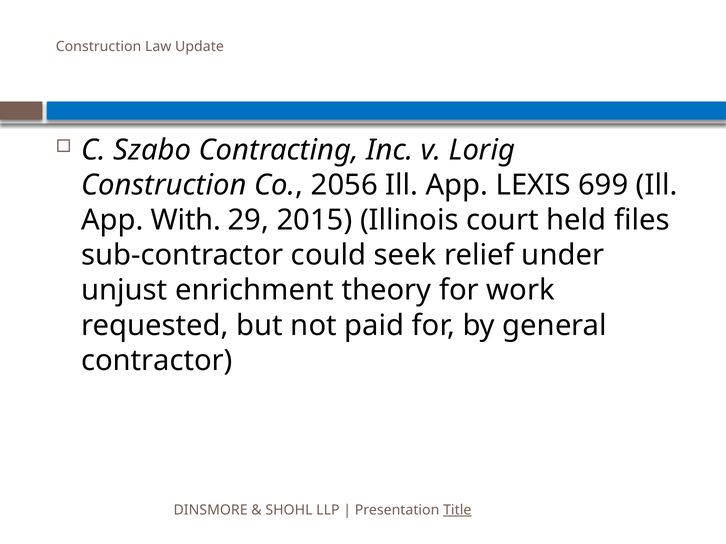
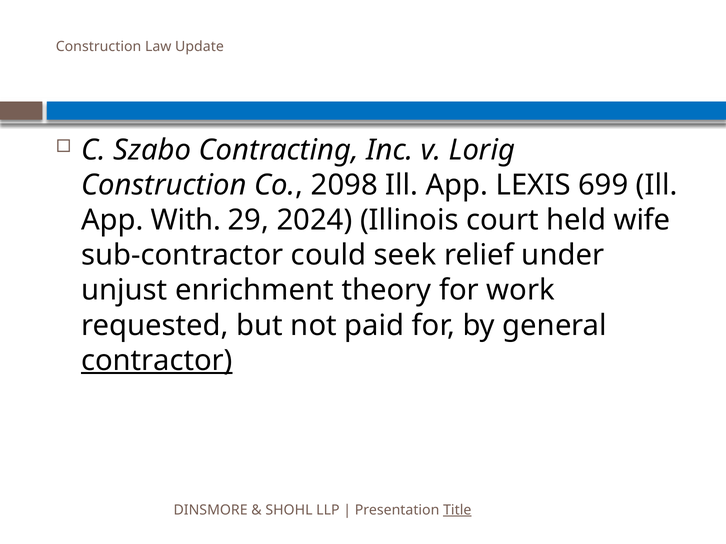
2056: 2056 -> 2098 (344, 185)
2015: 2015 -> 2024 (315, 220)
files: files -> wife (642, 220)
contractor underline: none -> present (157, 361)
